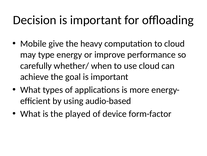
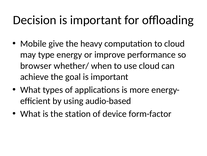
carefully: carefully -> browser (36, 66)
played: played -> station (78, 113)
